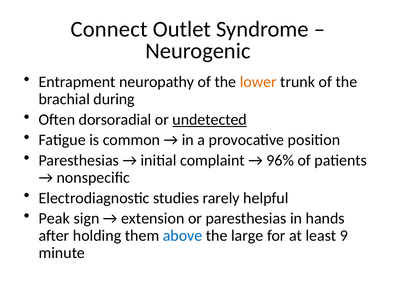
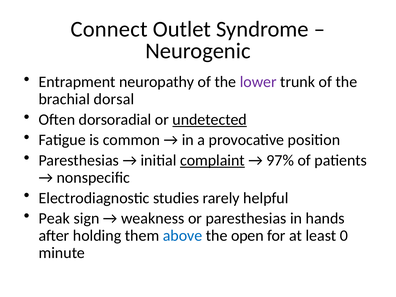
lower colour: orange -> purple (258, 82)
during: during -> dorsal (114, 99)
complaint underline: none -> present (212, 160)
96%: 96% -> 97% (280, 160)
extension: extension -> weakness (153, 218)
large: large -> open (247, 236)
9: 9 -> 0 (344, 236)
